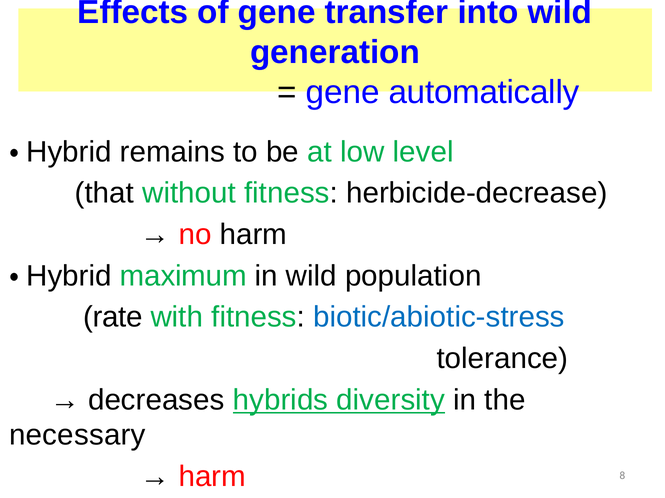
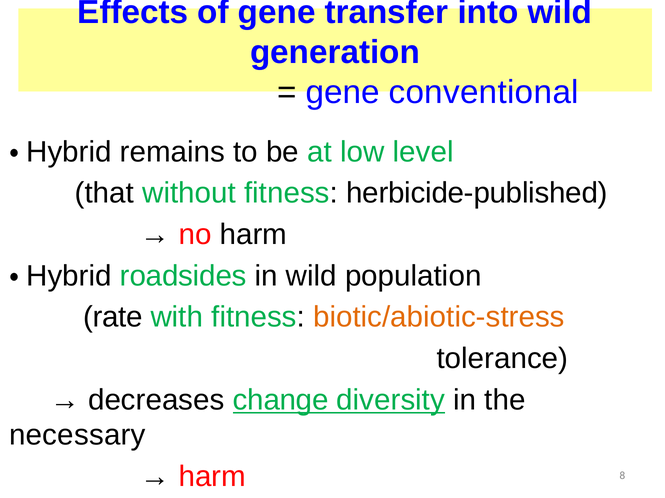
automatically: automatically -> conventional (484, 92)
herbicide-decrease: herbicide-decrease -> herbicide-published (477, 193)
maximum: maximum -> roadsides (183, 276)
biotic/abiotic-stress colour: blue -> orange (439, 318)
hybrids: hybrids -> change (281, 400)
